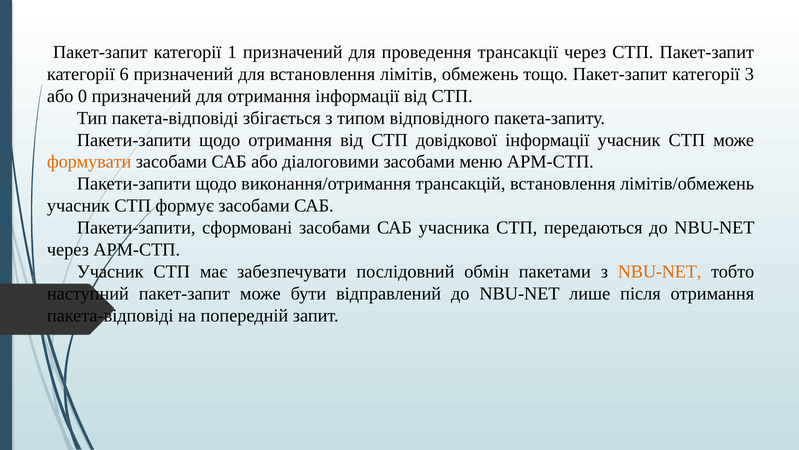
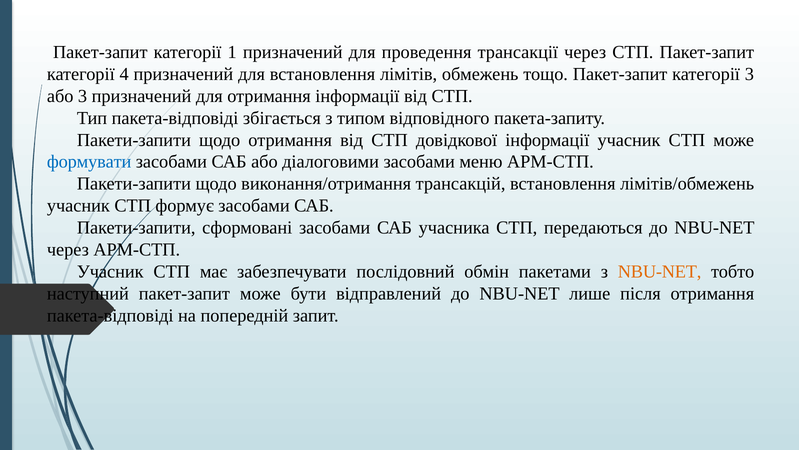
6: 6 -> 4 (124, 74)
або 0: 0 -> 3 (83, 96)
формувати colour: orange -> blue (89, 162)
